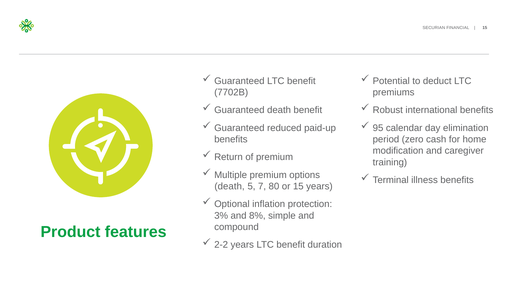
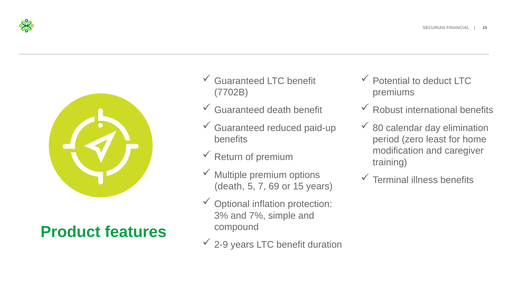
95: 95 -> 80 (378, 128)
cash: cash -> least (436, 139)
80: 80 -> 69 (274, 186)
8%: 8% -> 7% (257, 215)
2-2: 2-2 -> 2-9 (221, 245)
